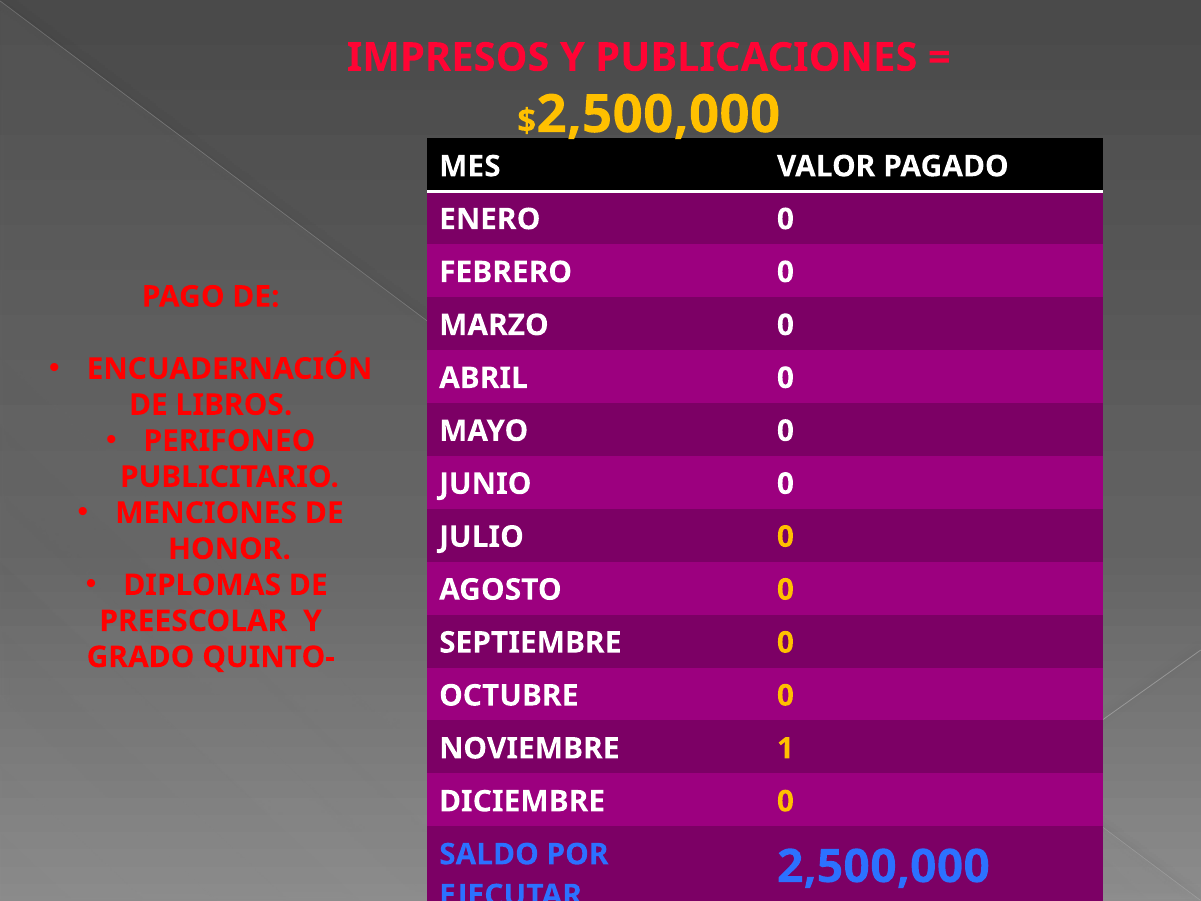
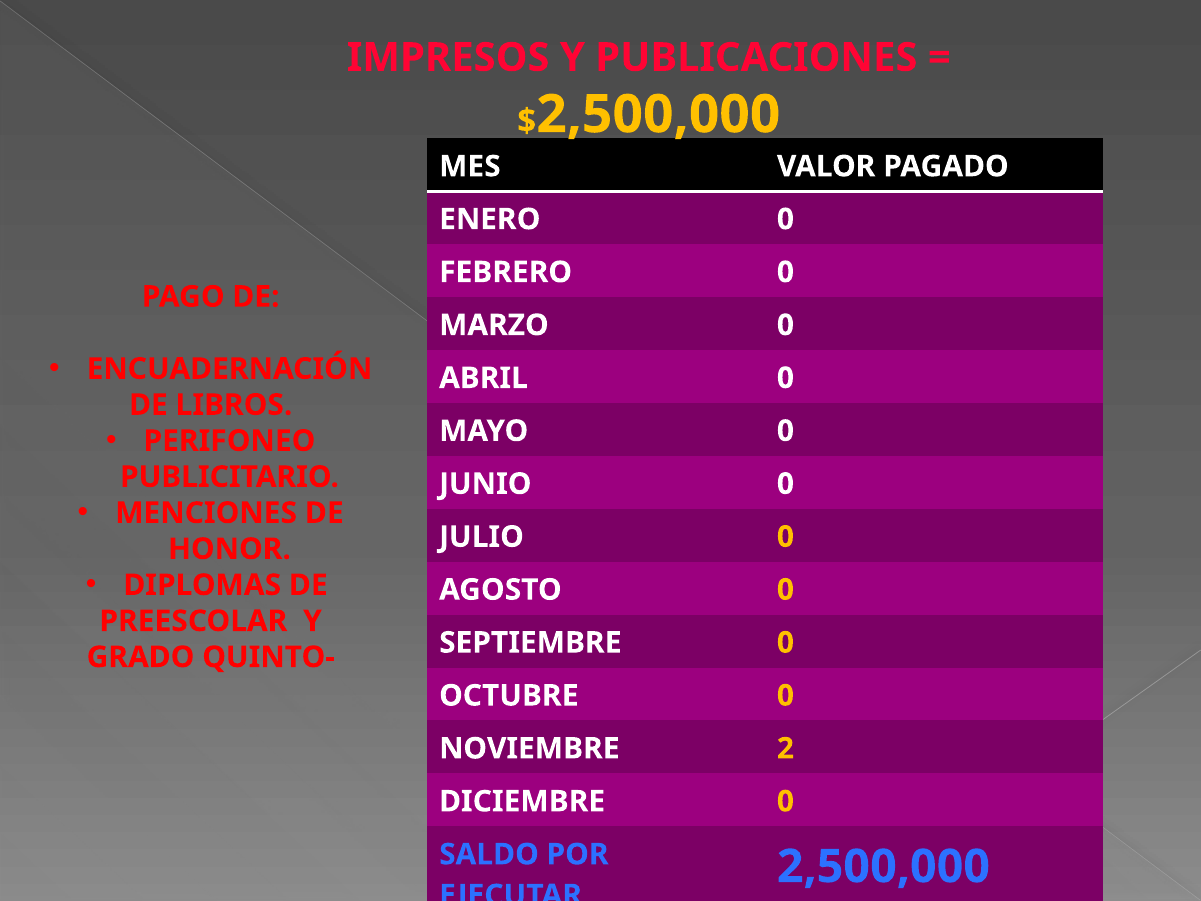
1: 1 -> 2 (785, 748)
